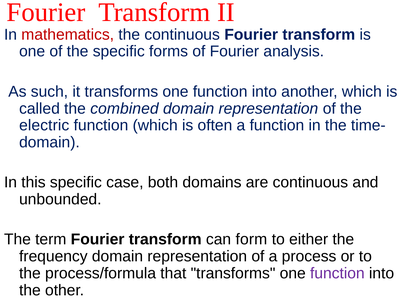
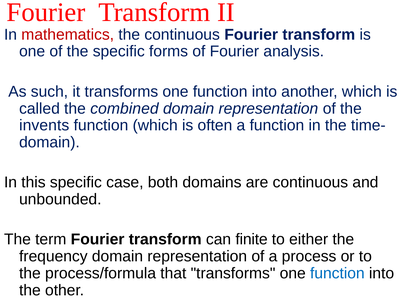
electric: electric -> invents (44, 125)
form: form -> finite (252, 239)
function colour: purple -> blue (337, 273)
